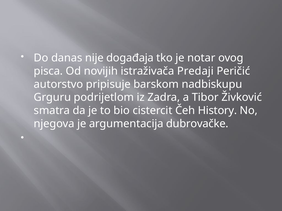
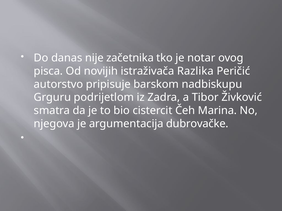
događaja: događaja -> začetnika (130, 58)
Predaji: Predaji -> Razlika (195, 71)
History: History -> Marina (217, 111)
